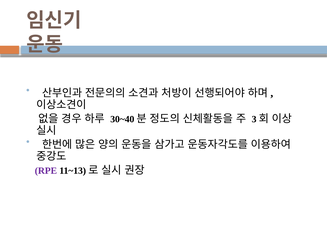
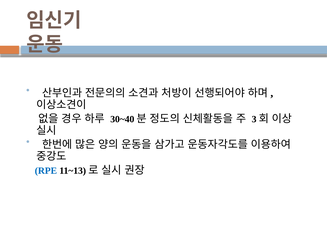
RPE colour: purple -> blue (46, 171)
